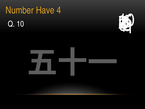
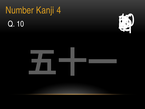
Have: Have -> Kanji (45, 10)
